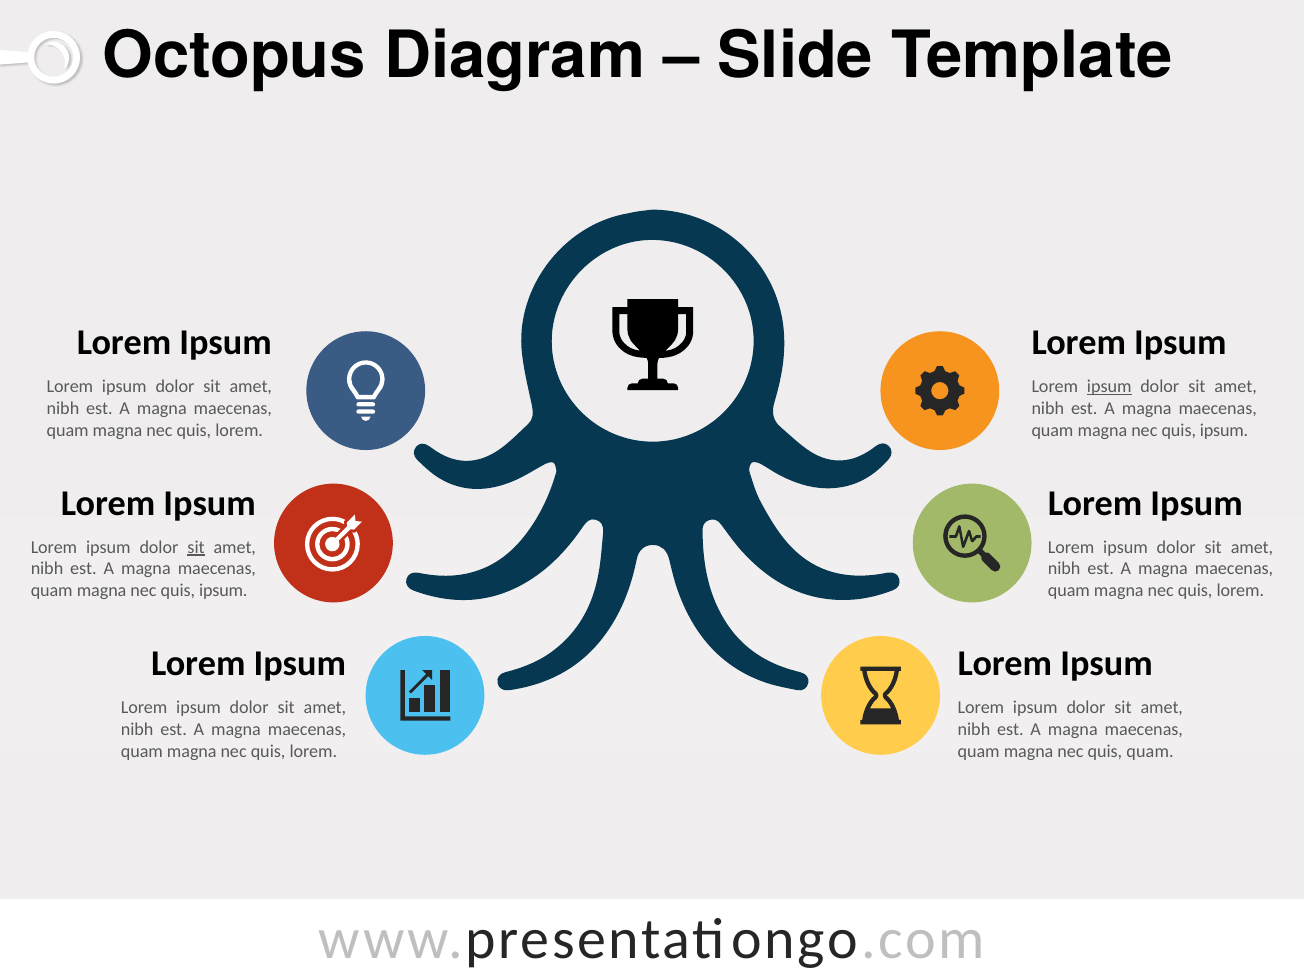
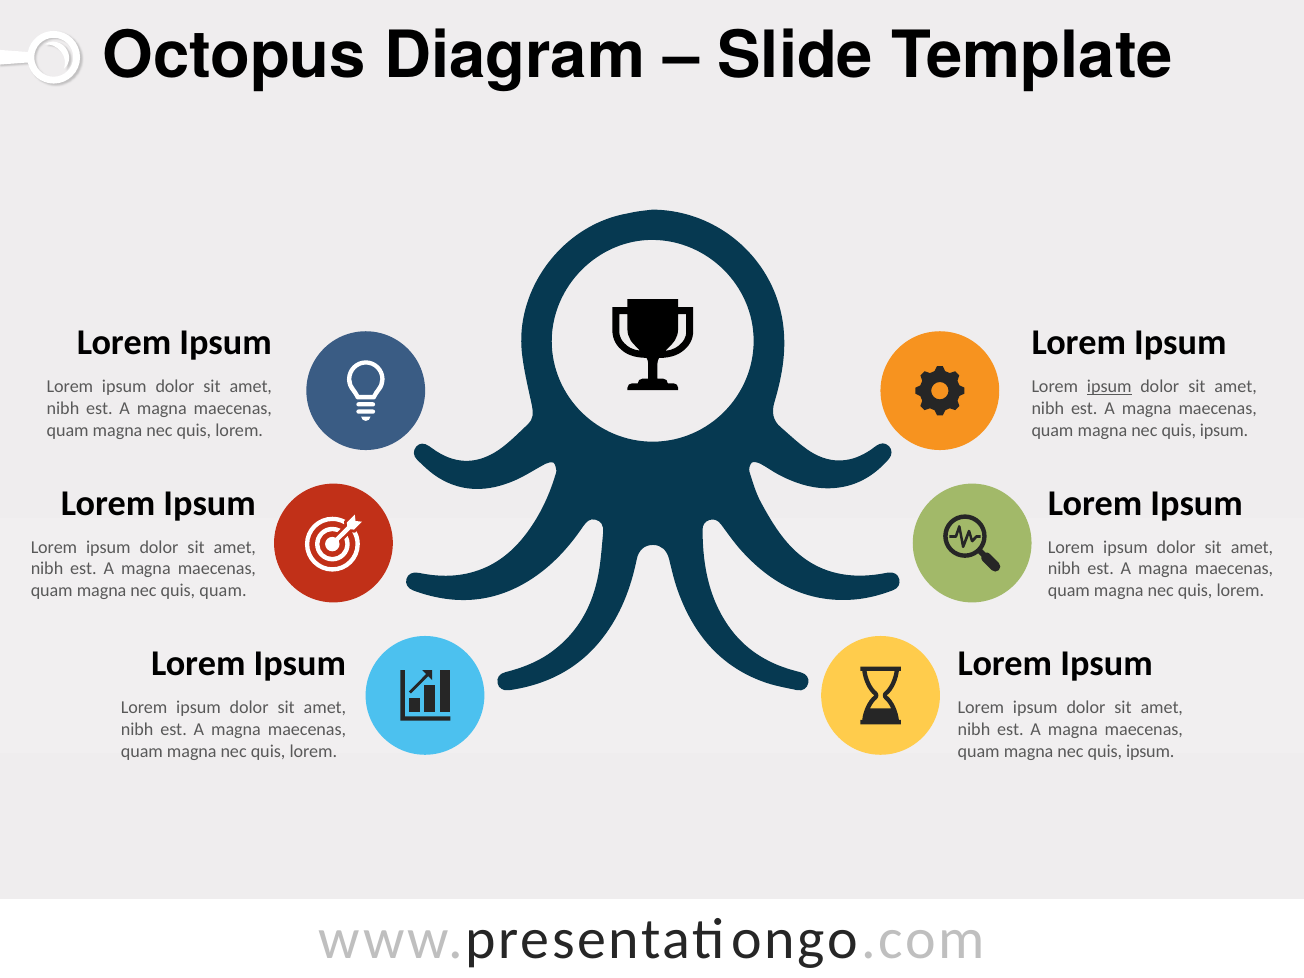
sit underline: present -> none (196, 547)
ipsum: ipsum -> quam (223, 591)
quam: quam -> ipsum (1150, 751)
